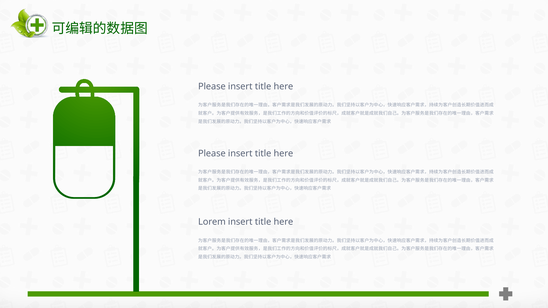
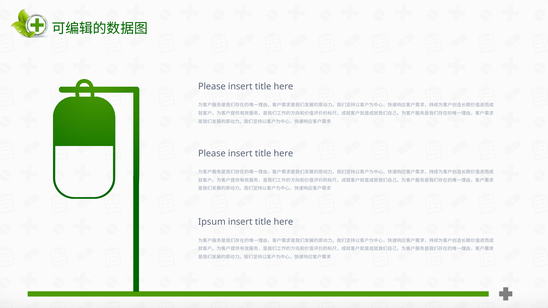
Lorem: Lorem -> Ipsum (212, 222)
